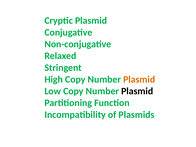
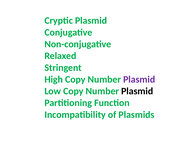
Plasmid colour: orange -> purple (139, 79)
